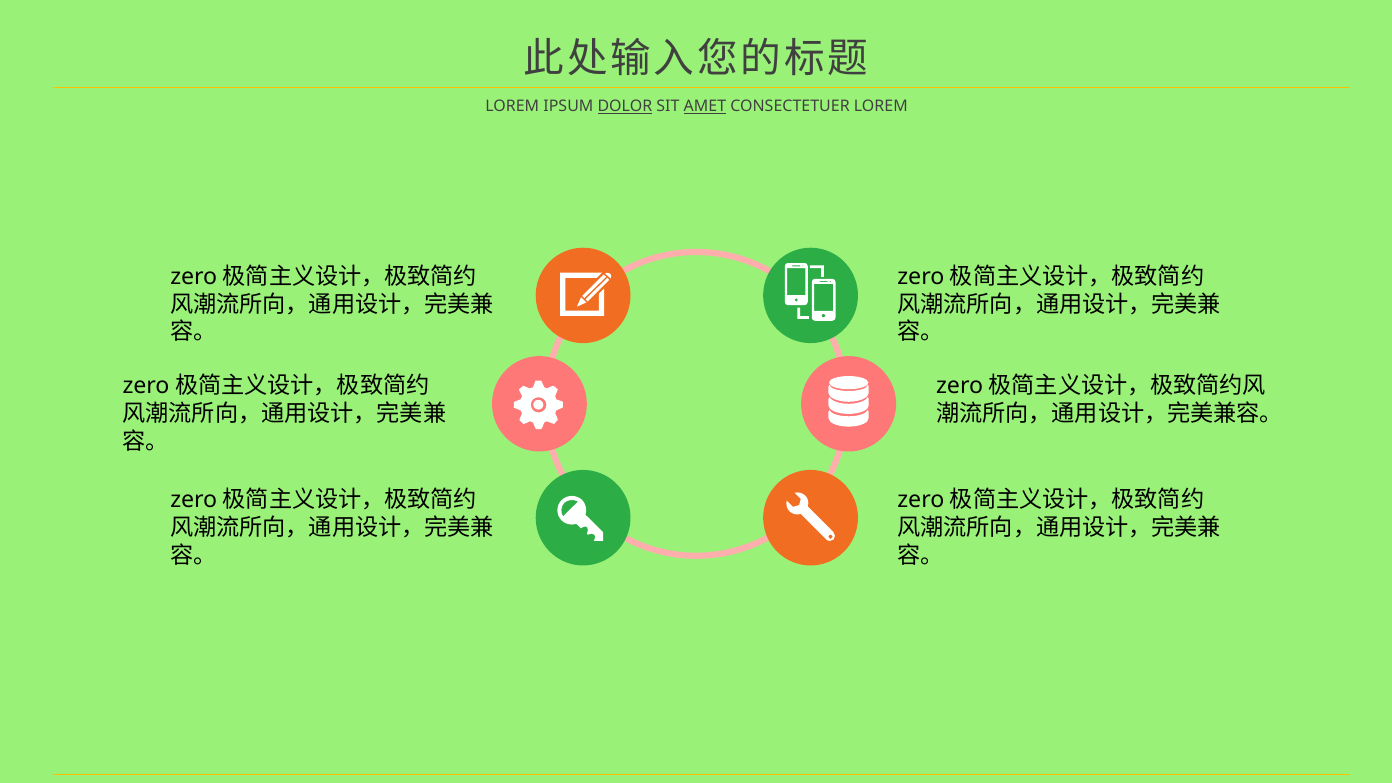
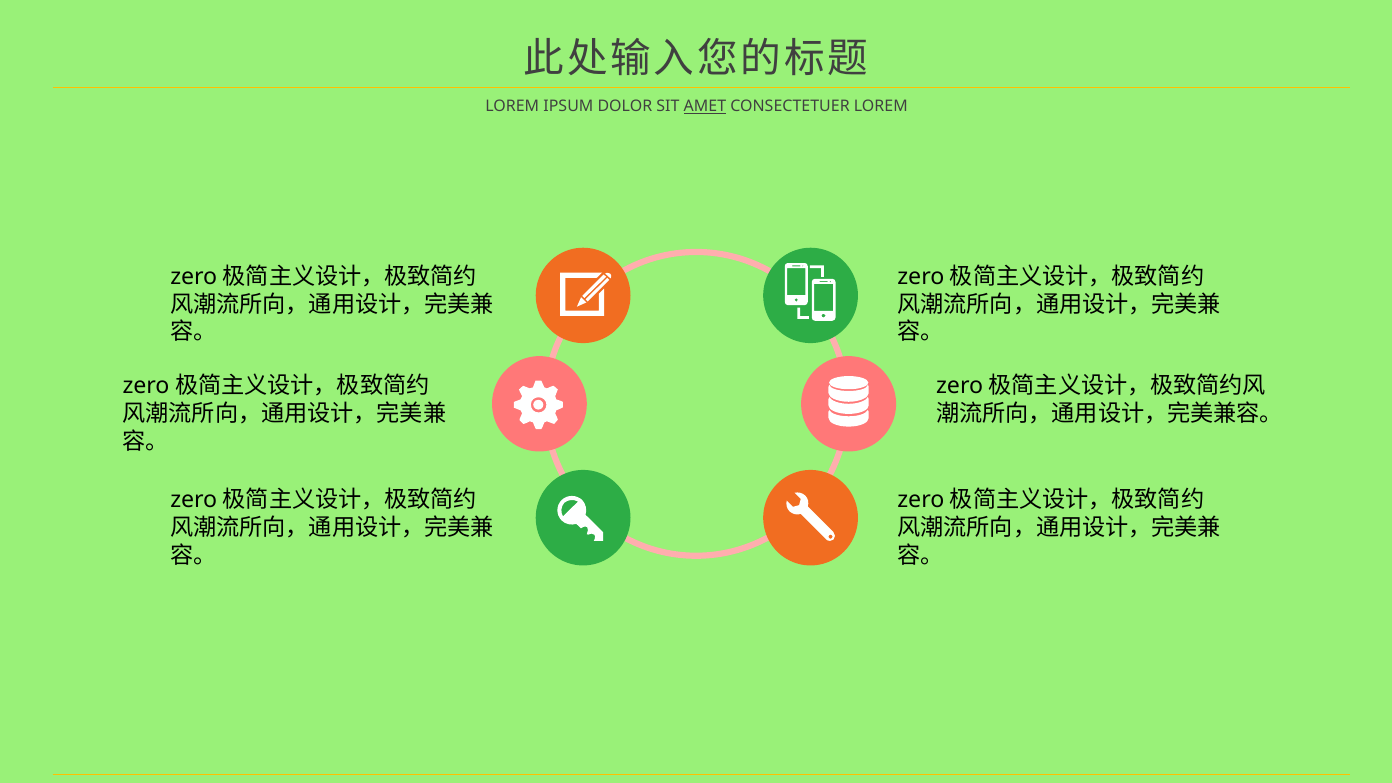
DOLOR underline: present -> none (625, 107)
